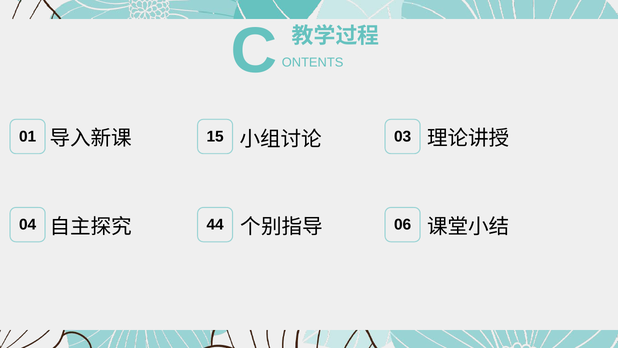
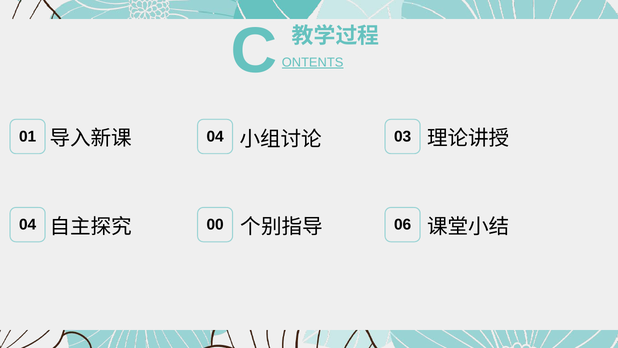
ONTENTS underline: none -> present (313, 62)
15: 15 -> 04 (215, 137)
44: 44 -> 00 (215, 225)
